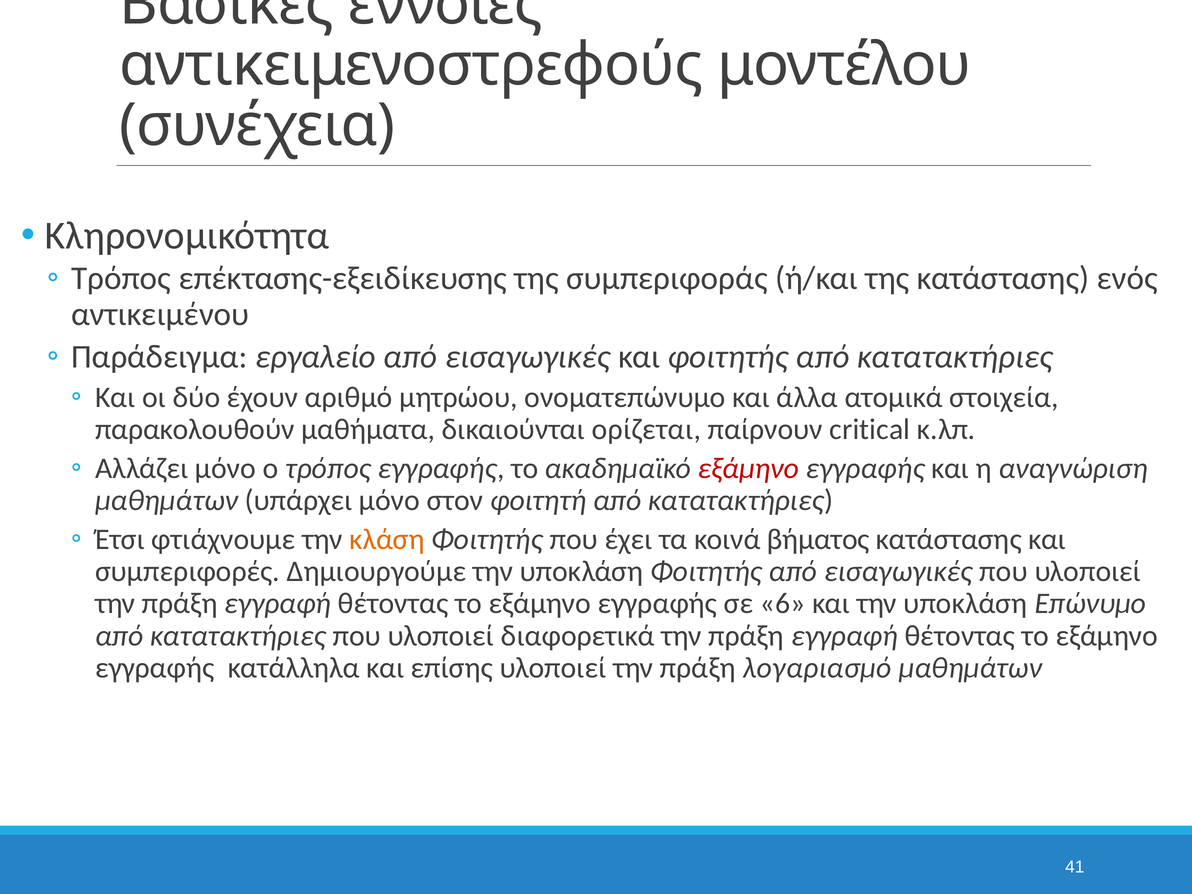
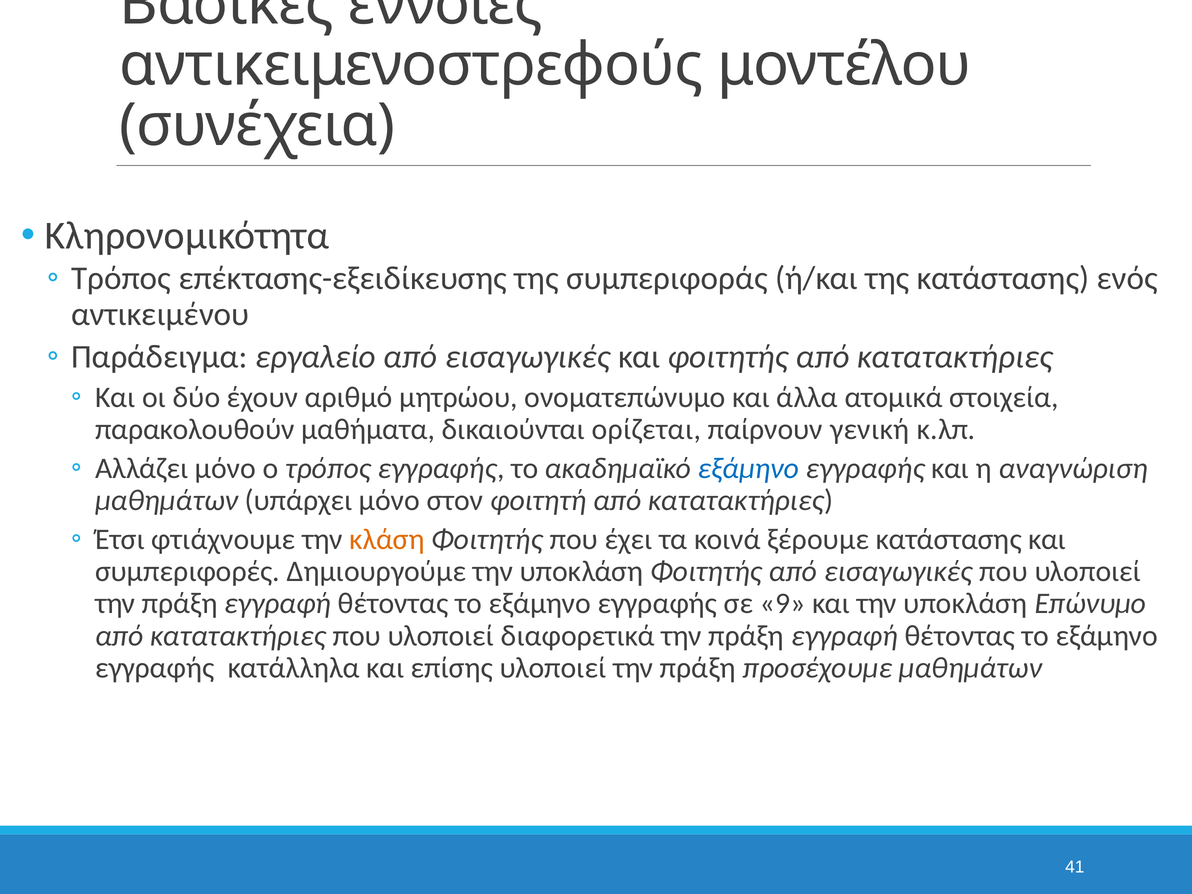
critical: critical -> γενική (870, 429)
εξάμηνο colour: red -> blue (748, 468)
βήματος: βήματος -> ξέρουμε (818, 539)
6: 6 -> 9 (783, 604)
λογαριασμό: λογαριασμό -> προσέχουμε (817, 668)
